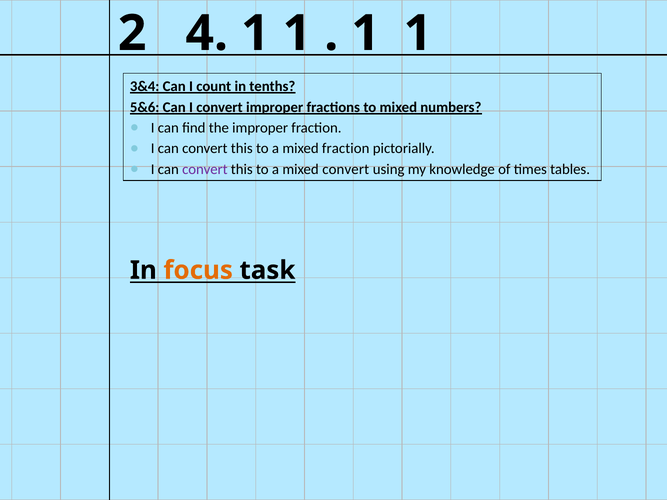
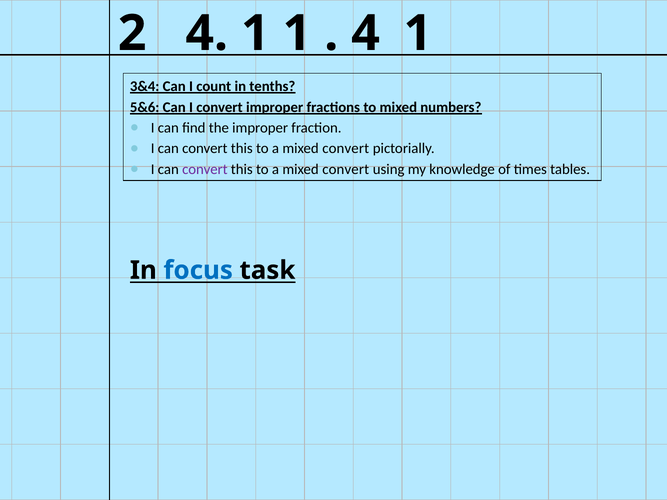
1: 1 -> 4 (366, 33)
fraction: fraction -> convert (346, 149)
focus colour: orange -> blue (198, 270)
